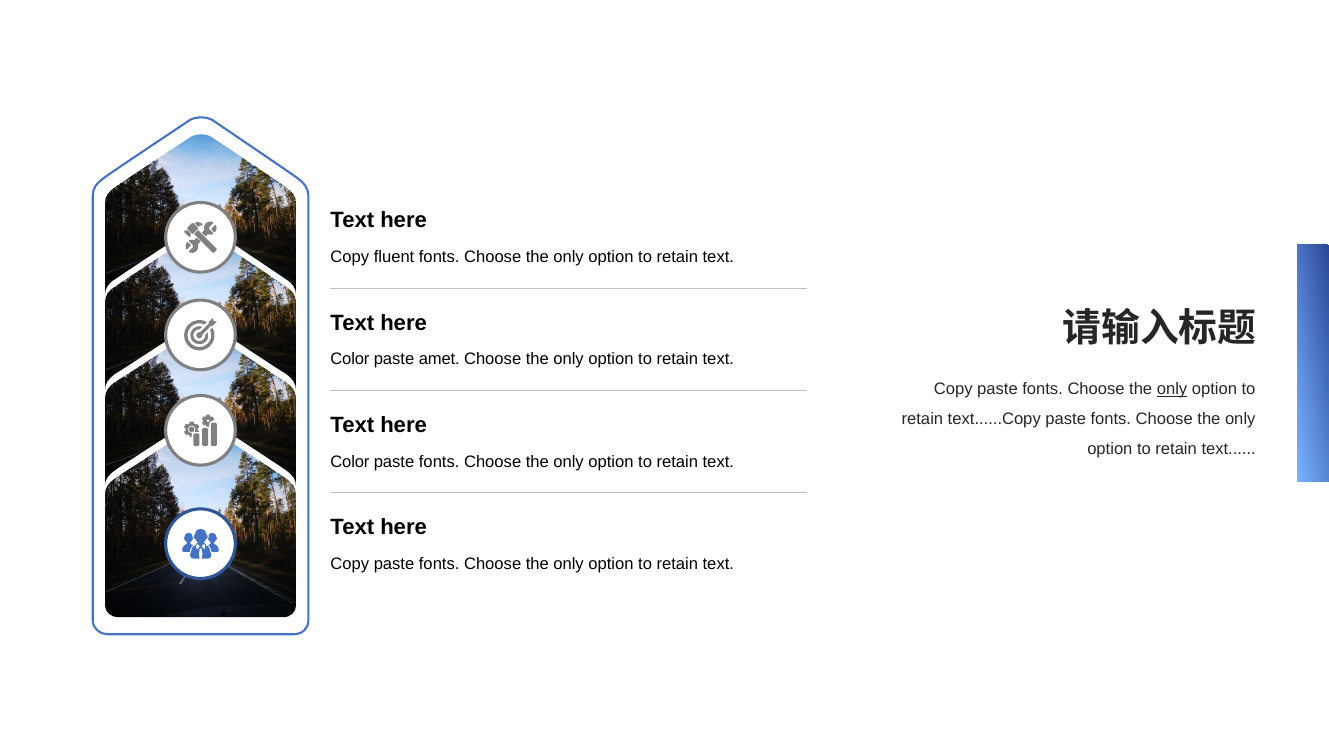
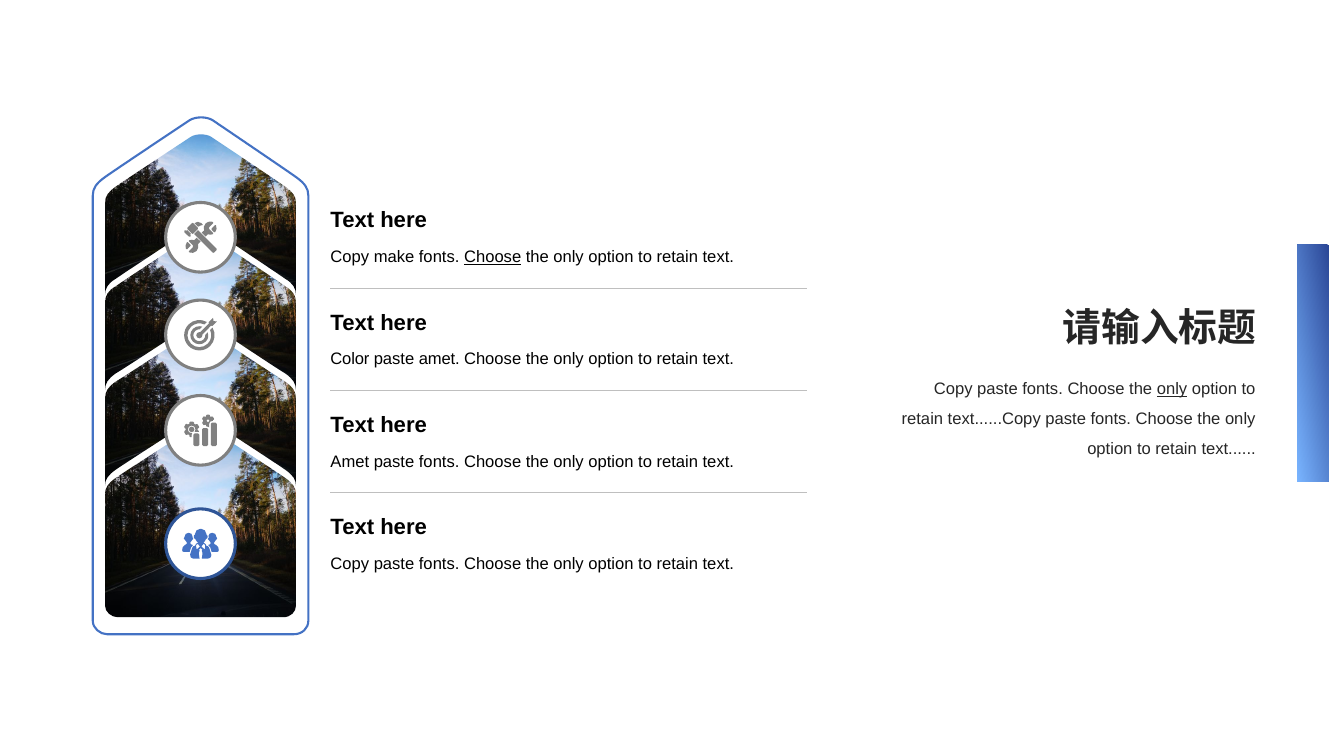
fluent: fluent -> make (394, 258)
Choose underline: none -> present (493, 258)
Color: Color -> Amet (350, 462)
